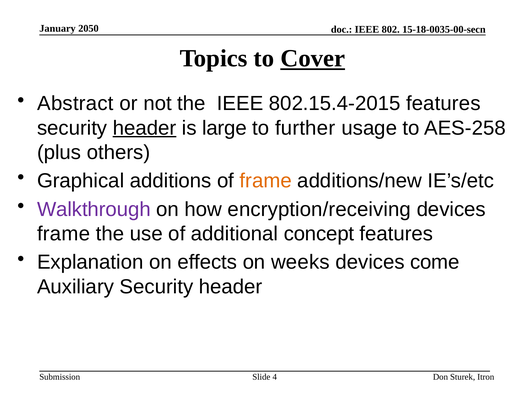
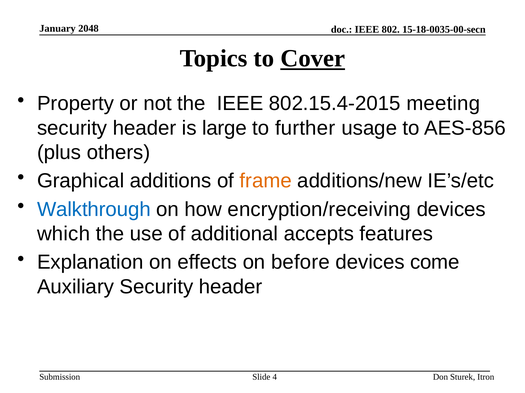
2050: 2050 -> 2048 (88, 29)
Abstract: Abstract -> Property (76, 104)
802.15.4-2015 features: features -> meeting (443, 104)
header underline: present -> none (145, 128)
AES-258: AES-258 -> AES-856 (465, 128)
Walkthrough colour: purple -> blue (94, 210)
frame: frame -> which (64, 234)
concept: concept -> accepts (319, 234)
weeks: weeks -> before (300, 263)
